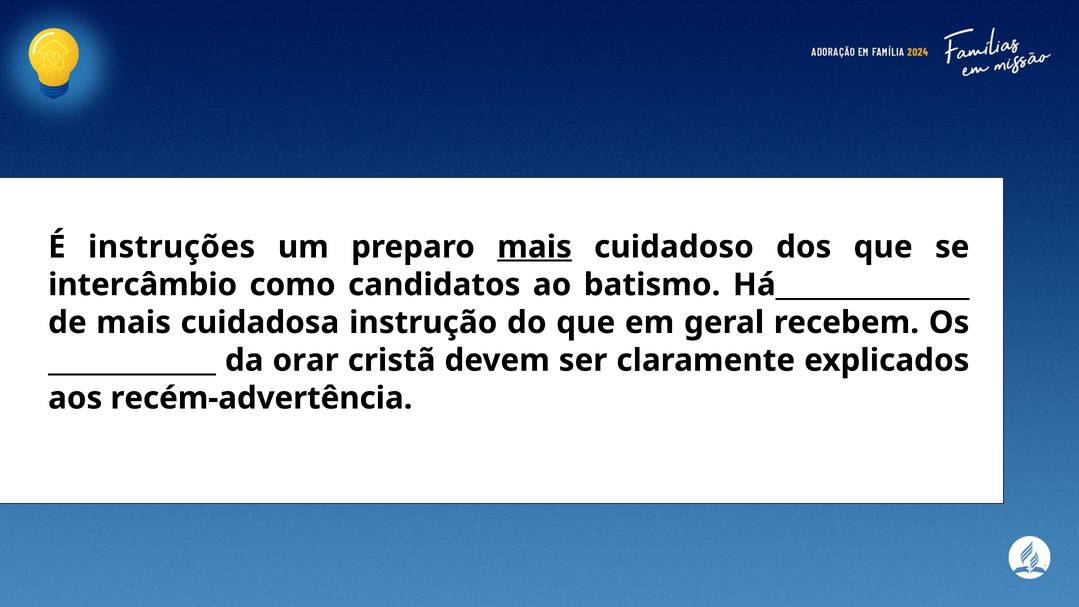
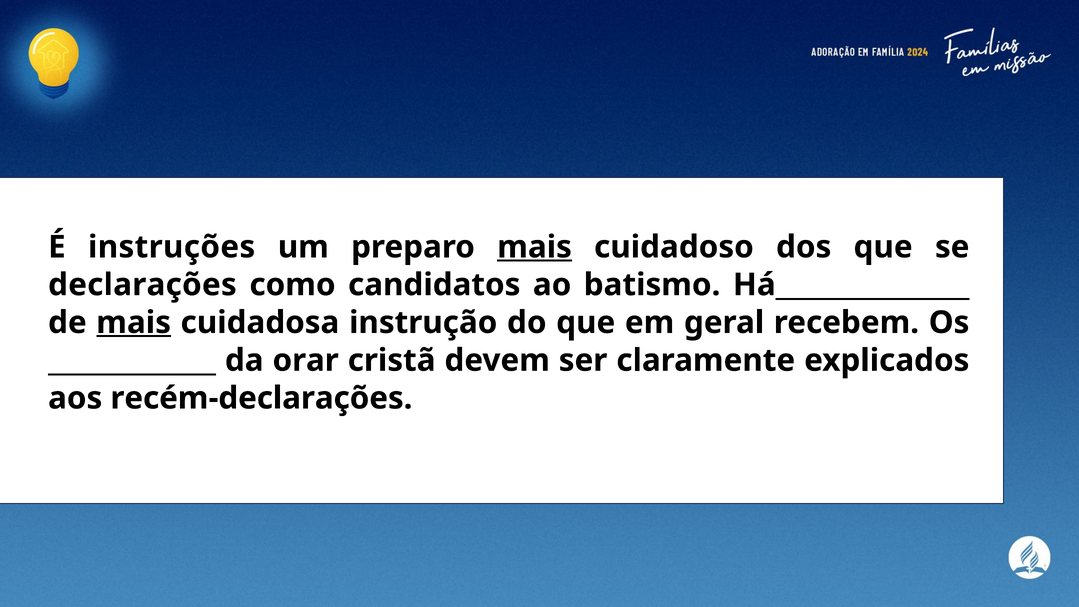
intercâmbio: intercâmbio -> declarações (142, 285)
mais underline: none -> present (134, 323)
recém-advertência: recém-advertência -> recém-declarações (261, 398)
